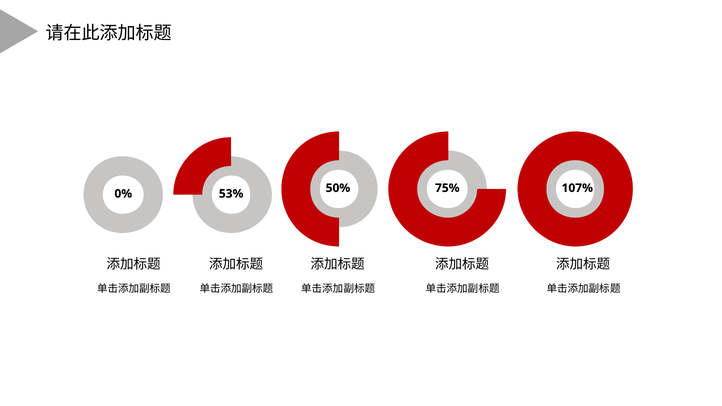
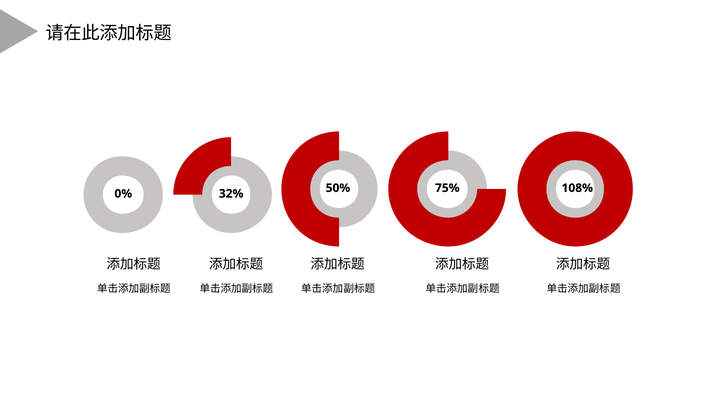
107%: 107% -> 108% (577, 188)
53%: 53% -> 32% (231, 194)
